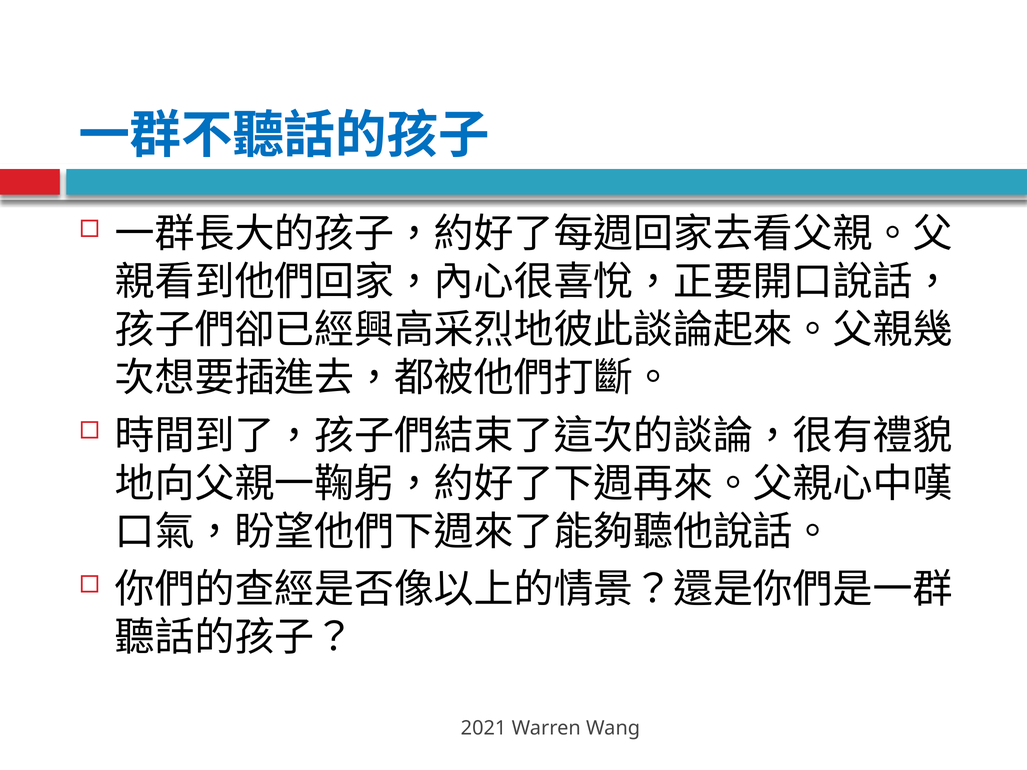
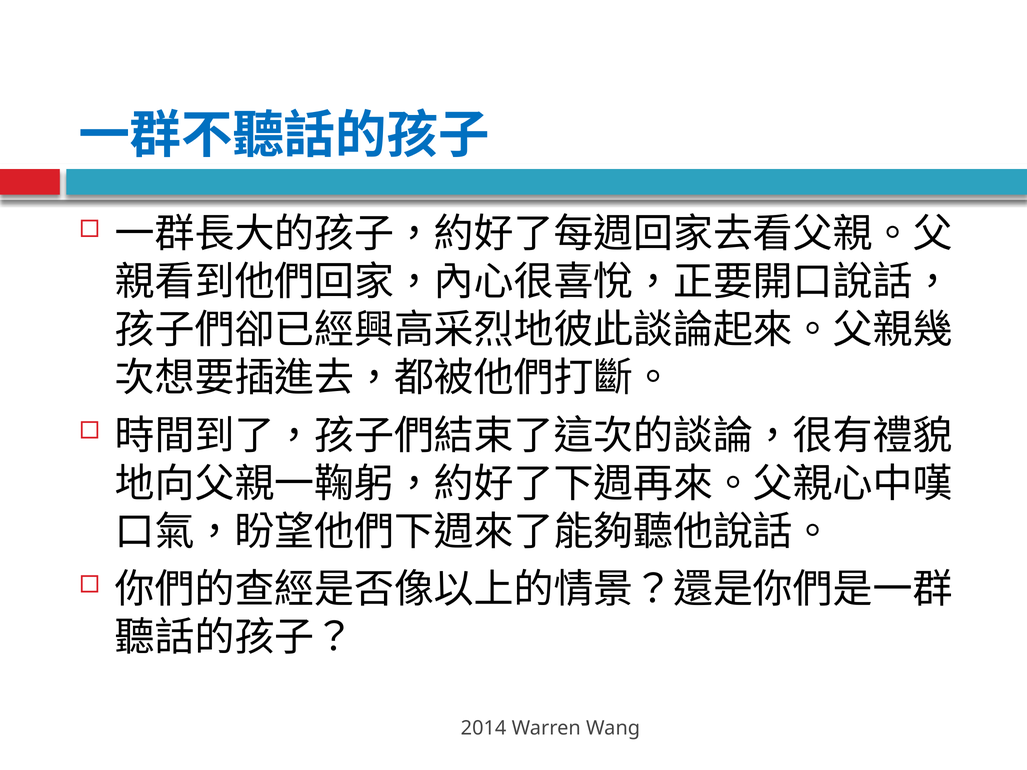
2021: 2021 -> 2014 (484, 729)
